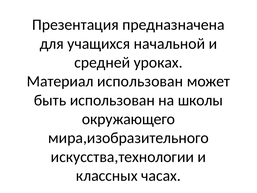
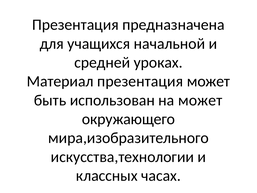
Материал использован: использован -> презентация (140, 81)
на школы: школы -> может (200, 100)
